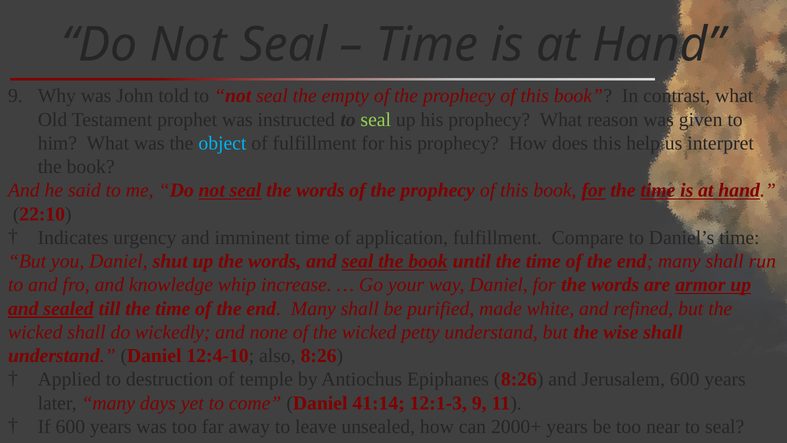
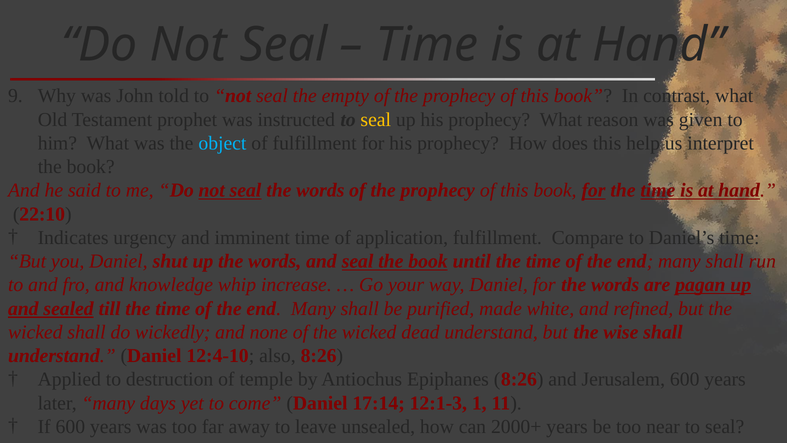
seal colour: light green -> yellow (376, 119)
armor: armor -> pagan (700, 285)
petty: petty -> dead (420, 332)
41:14: 41:14 -> 17:14 (379, 403)
12:1-3 9: 9 -> 1 (479, 403)
